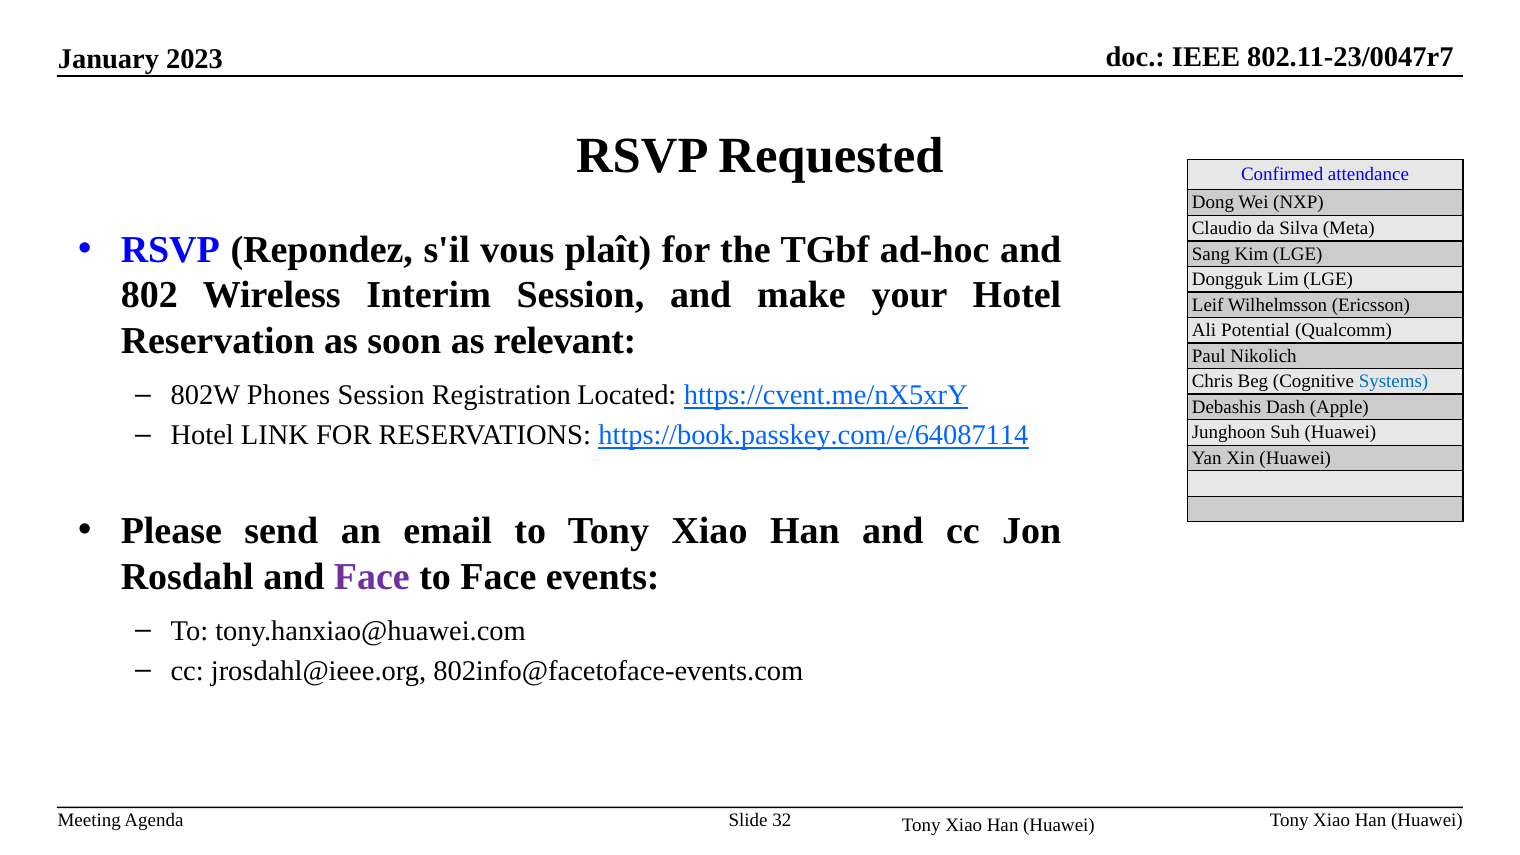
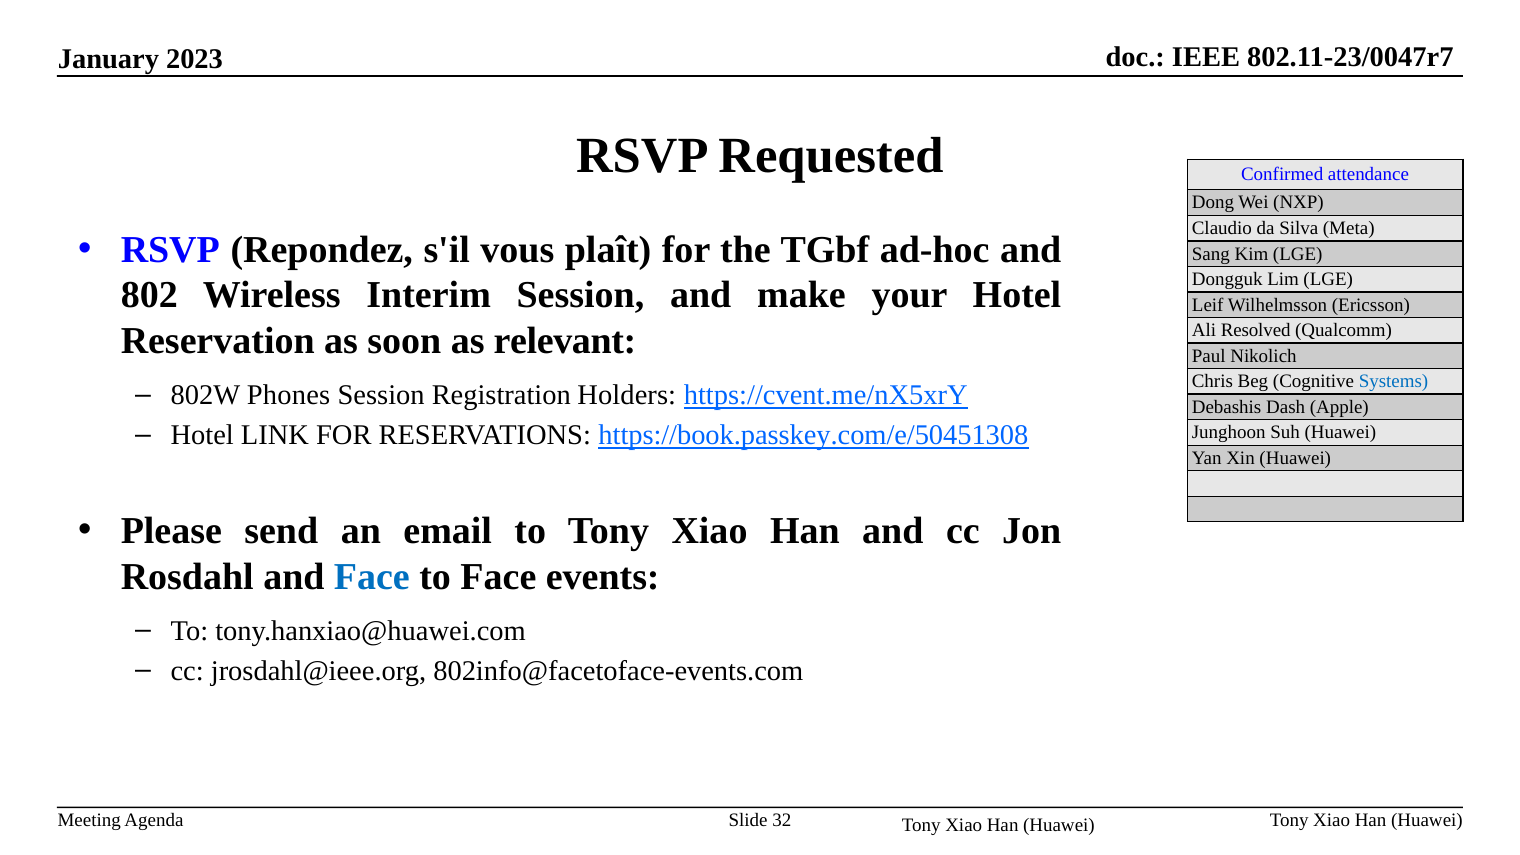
Potential: Potential -> Resolved (1256, 330)
Located: Located -> Holders (627, 395)
https://book.passkey.com/e/64087114: https://book.passkey.com/e/64087114 -> https://book.passkey.com/e/50451308 (813, 435)
Face colour: purple -> blue (372, 577)
